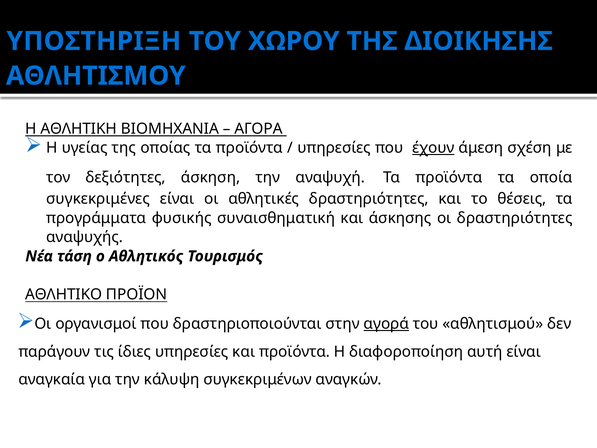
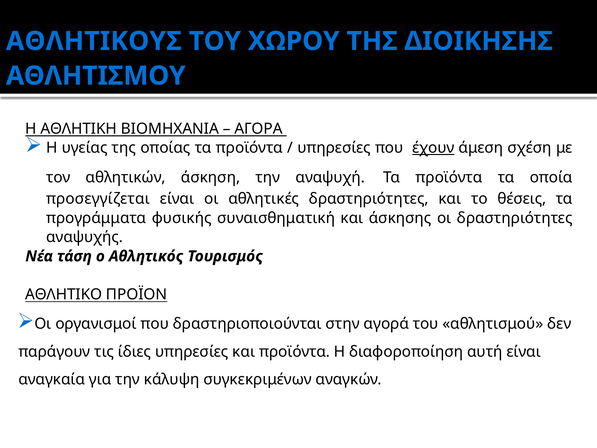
ΥΠΟΣΤΗΡΙΞΗ: ΥΠΟΣΤΗΡΙΞΗ -> ΑΘΛΗΤΙΚΟΥΣ (94, 41)
δεξιότητες: δεξιότητες -> αθλητικών (126, 177)
συγκεκριμένες: συγκεκριμένες -> προσεγγίζεται (98, 199)
αγορά underline: present -> none (386, 324)
